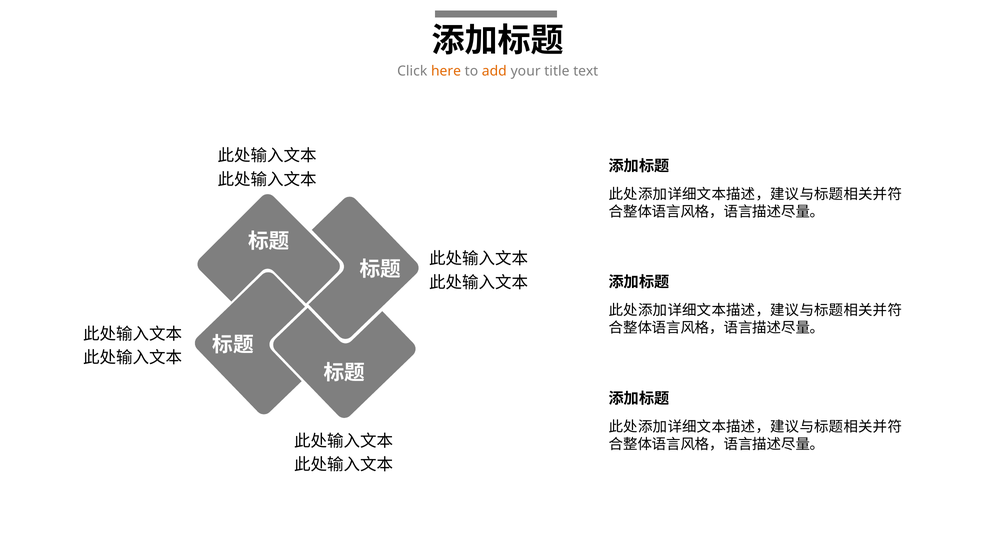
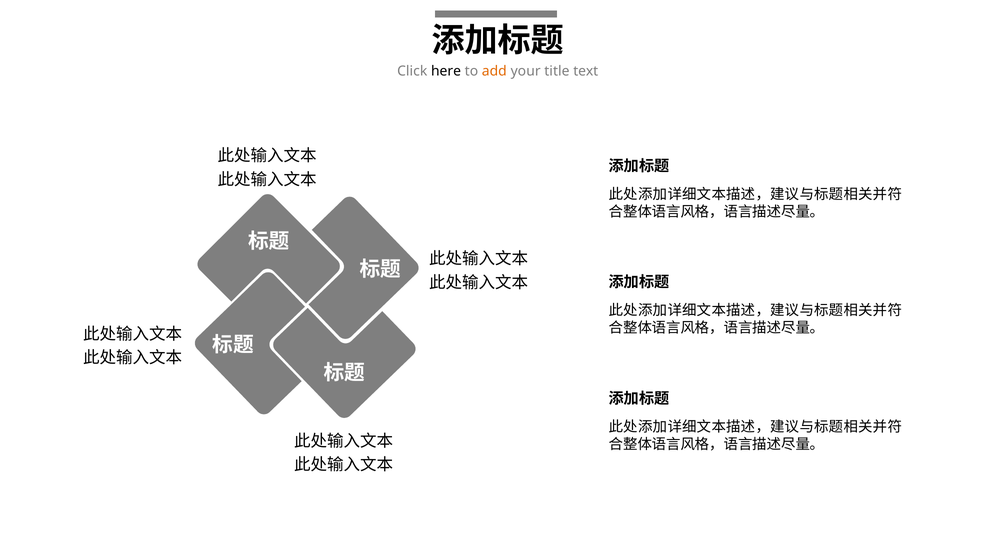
here colour: orange -> black (446, 71)
